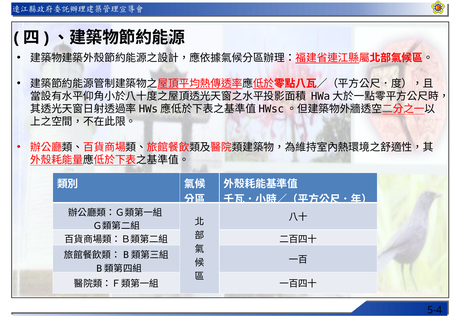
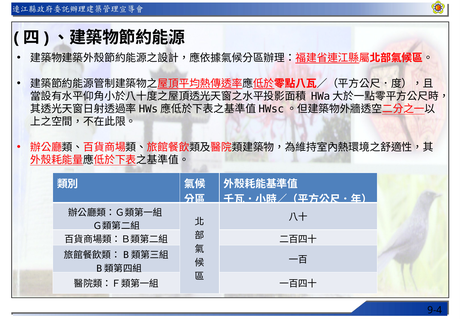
5-4: 5-4 -> 9-4 (435, 310)
